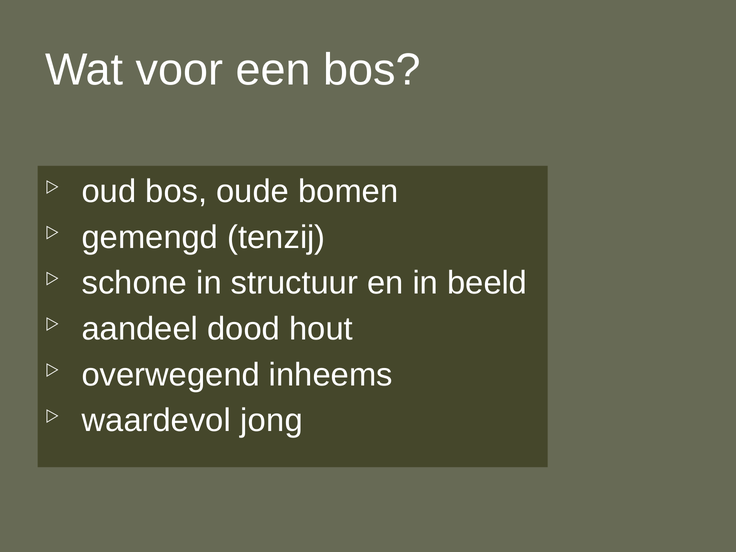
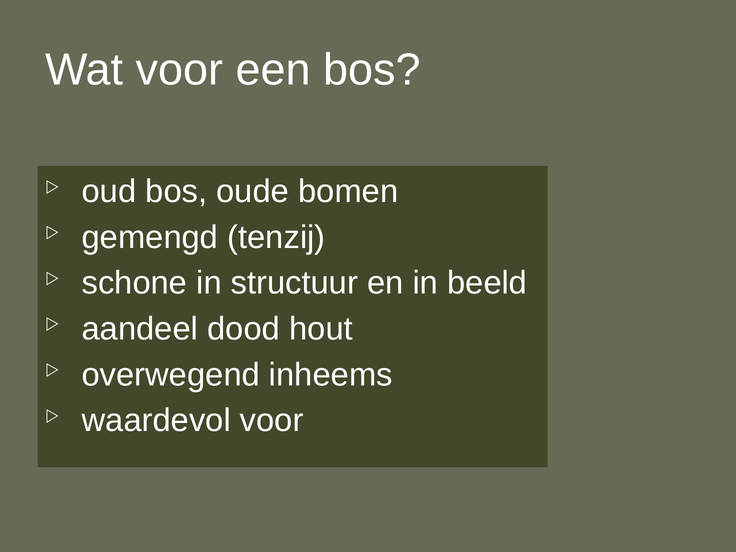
waardevol jong: jong -> voor (272, 421)
